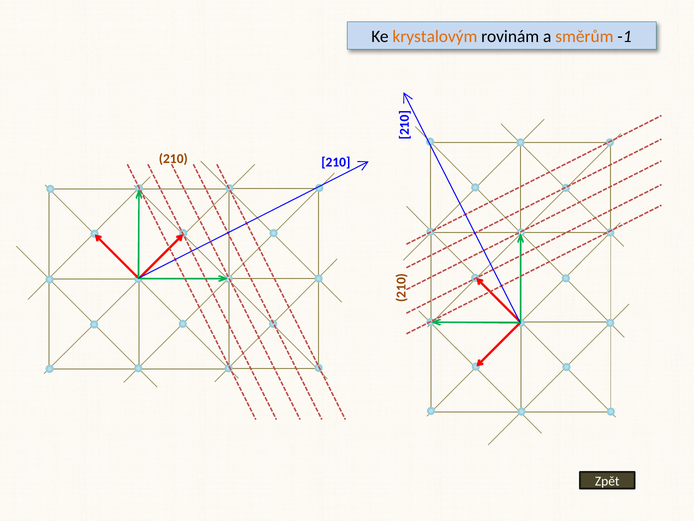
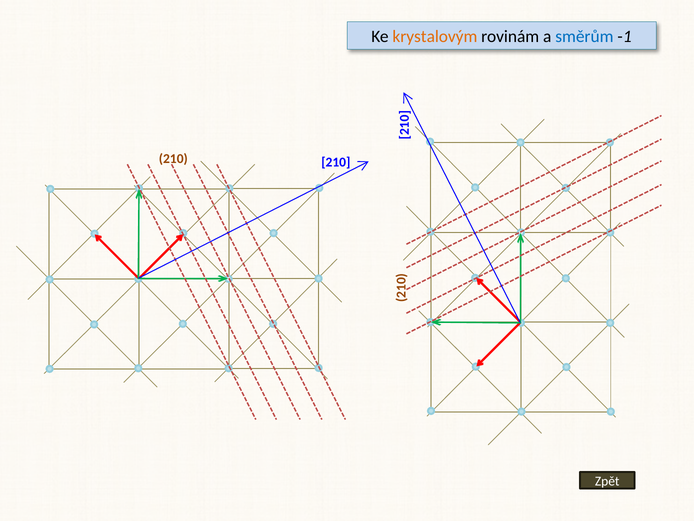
směrům colour: orange -> blue (584, 37)
